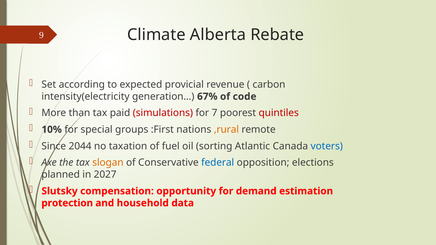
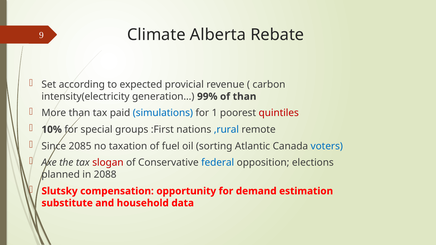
67%: 67% -> 99% (207, 97)
of code: code -> than (245, 97)
simulations colour: red -> blue (163, 113)
7: 7 -> 1 (215, 113)
,rural colour: orange -> blue (226, 130)
2044: 2044 -> 2085 (80, 146)
slogan colour: orange -> red (108, 163)
2027: 2027 -> 2088 (105, 175)
protection: protection -> substitute (67, 203)
